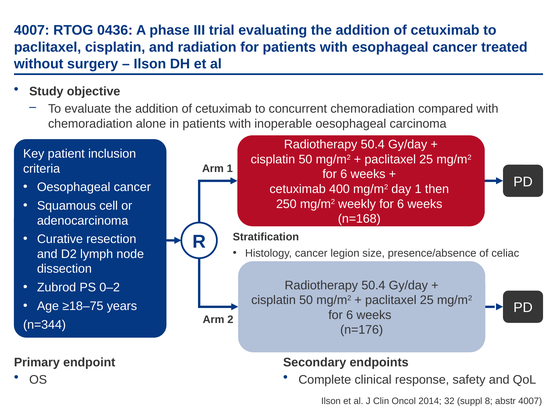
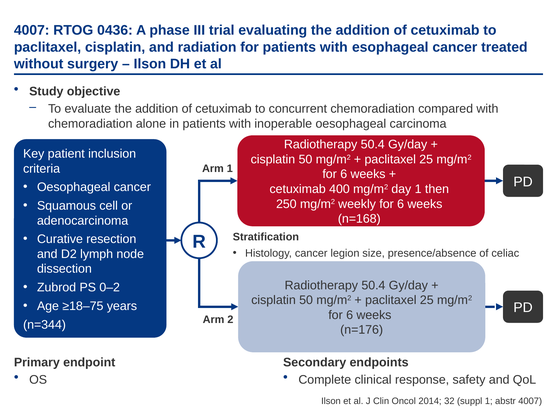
suppl 8: 8 -> 1 (489, 401)
